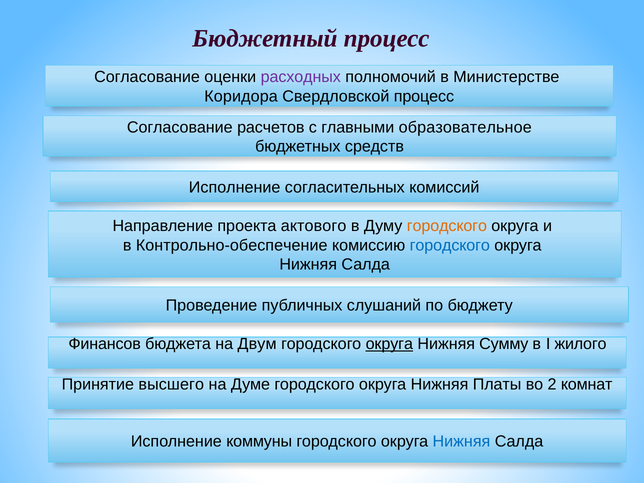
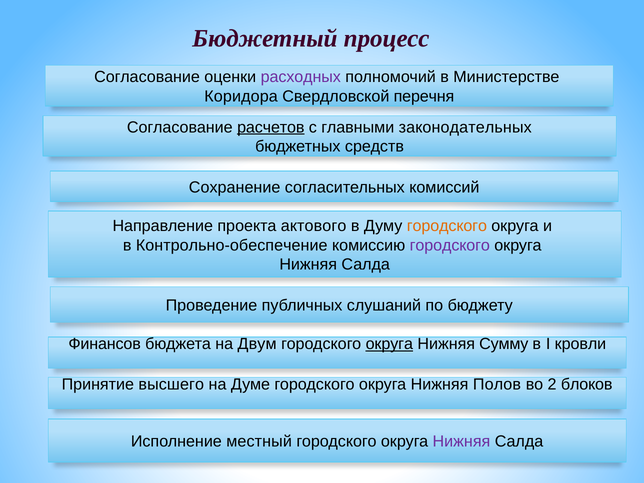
Свердловской процесс: процесс -> перечня (424, 96)
расчетов underline: none -> present (271, 127)
образовательное: образовательное -> законодательных (465, 127)
Исполнение: Исполнение -> Сохранение (235, 187)
городского colour: blue -> purple (450, 245)
жилого: жилого -> кровли (580, 344)
Платы: Платы -> Полов (497, 385)
комнат: комнат -> блоков (587, 385)
коммуны: коммуны -> местный (259, 442)
Нижняя colour: blue -> purple (461, 442)
